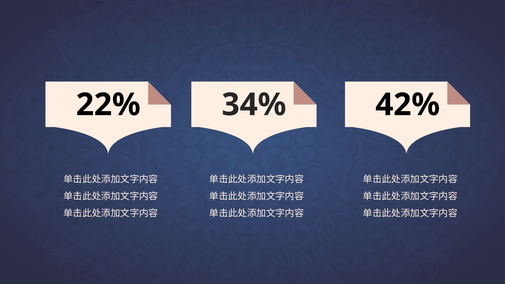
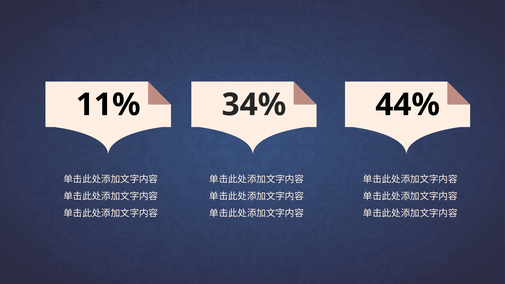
22%: 22% -> 11% (108, 105)
42%: 42% -> 44% (408, 105)
